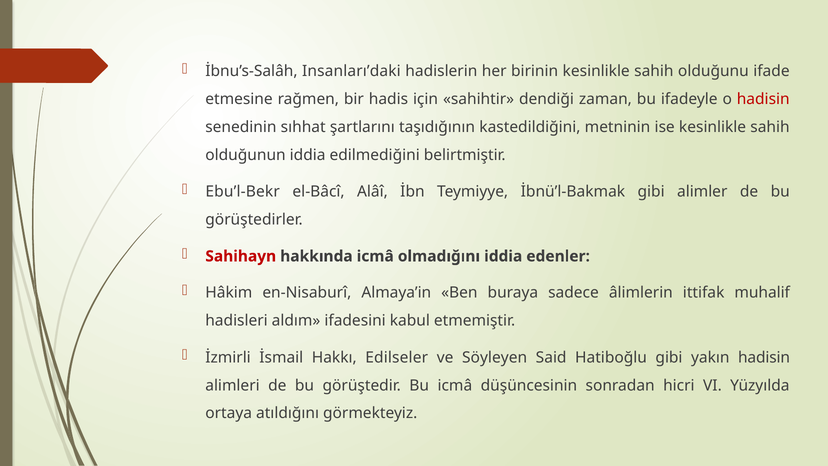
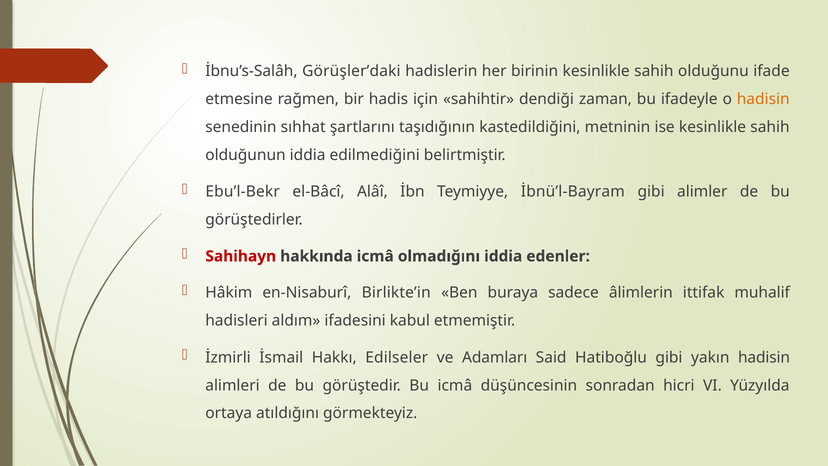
Insanları’daki: Insanları’daki -> Görüşler’daki (351, 71)
hadisin colour: red -> orange (763, 99)
İbnü’l-Bakmak: İbnü’l-Bakmak -> İbnü’l-Bayram (573, 192)
Almaya’in: Almaya’in -> Birlikte’in (396, 293)
Söyleyen: Söyleyen -> Adamları (495, 357)
